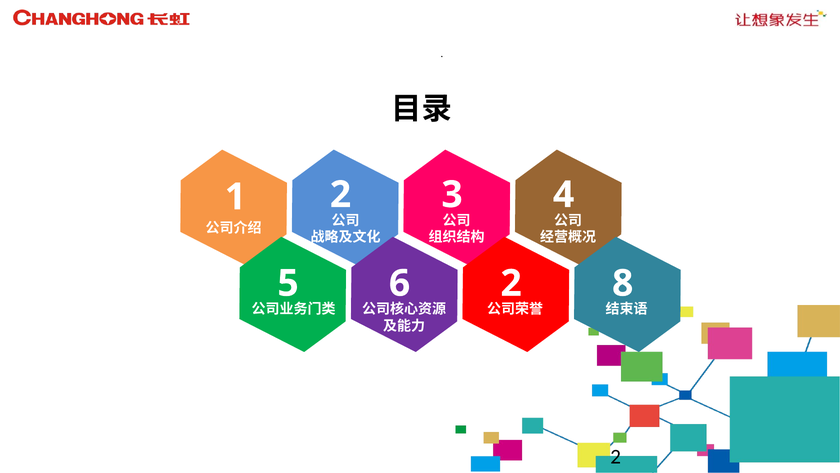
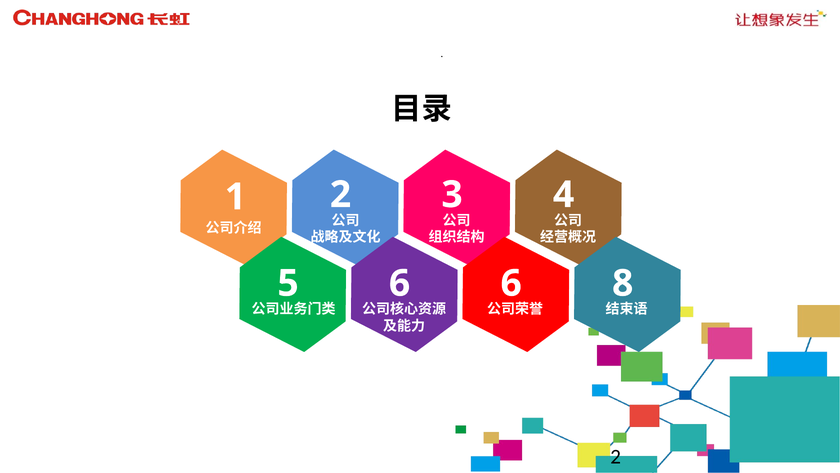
2: 2 -> 6 (511, 283)
